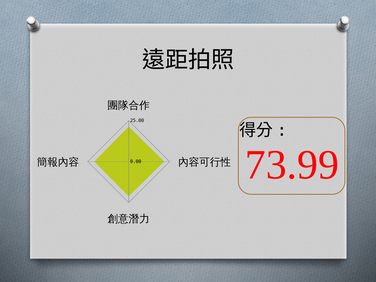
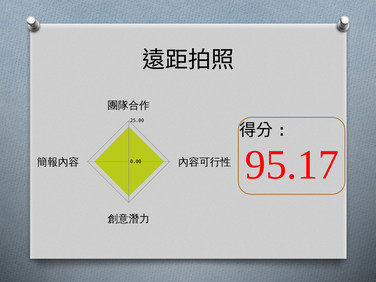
73.99: 73.99 -> 95.17 (292, 165)
